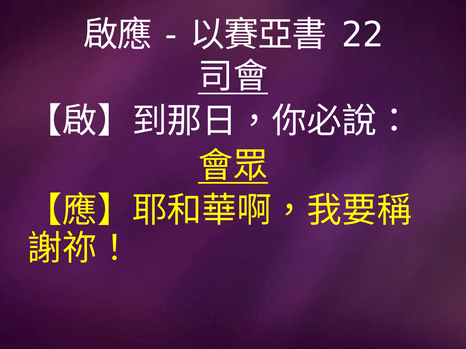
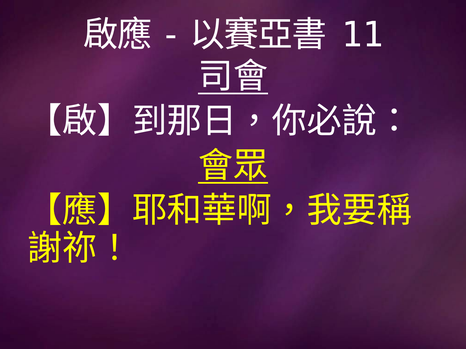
22: 22 -> 11 (363, 35)
